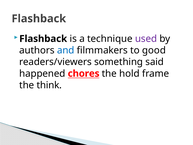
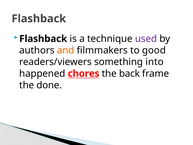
and colour: blue -> orange (66, 50)
said: said -> into (155, 62)
hold: hold -> back (129, 73)
think: think -> done (49, 85)
